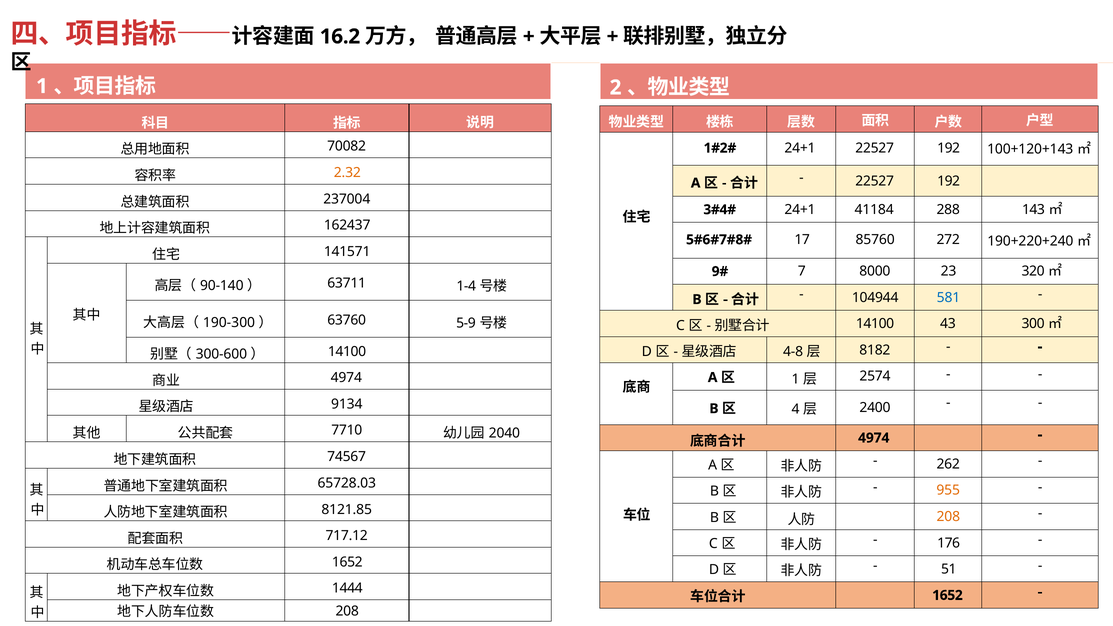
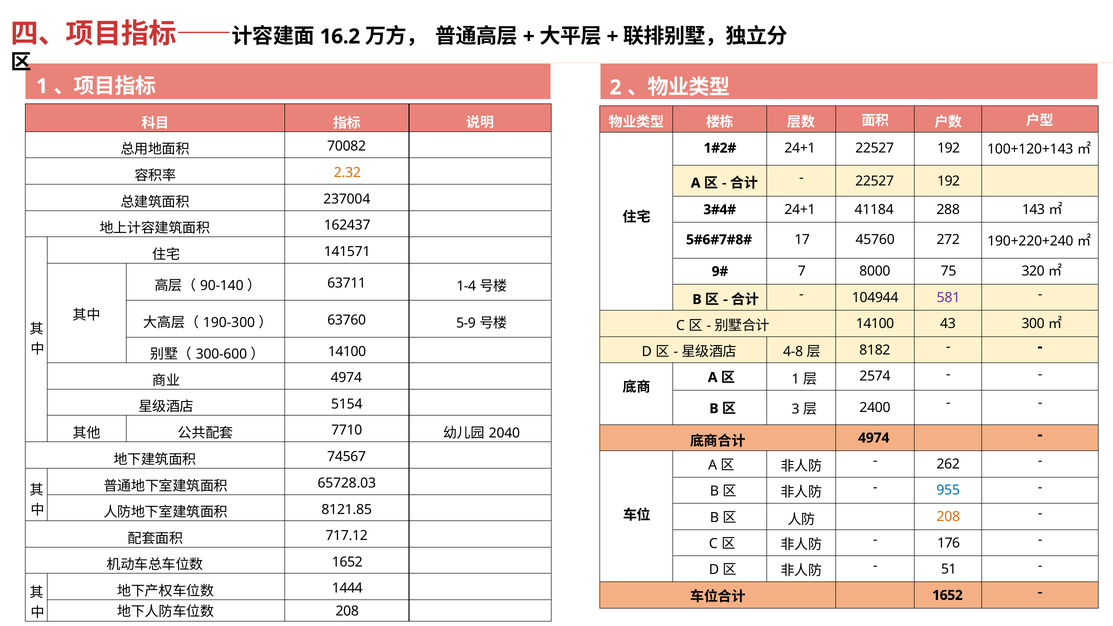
85760: 85760 -> 45760 (875, 240)
23: 23 -> 75 (949, 271)
581 colour: blue -> purple (948, 298)
9134: 9134 -> 5154 (347, 404)
4: 4 -> 3 (796, 409)
955 colour: orange -> blue (948, 490)
